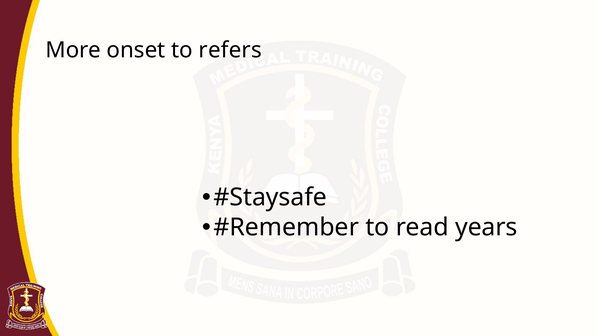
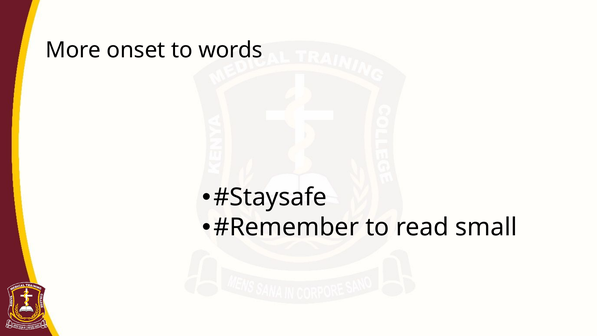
refers: refers -> words (230, 50)
years: years -> small (486, 227)
